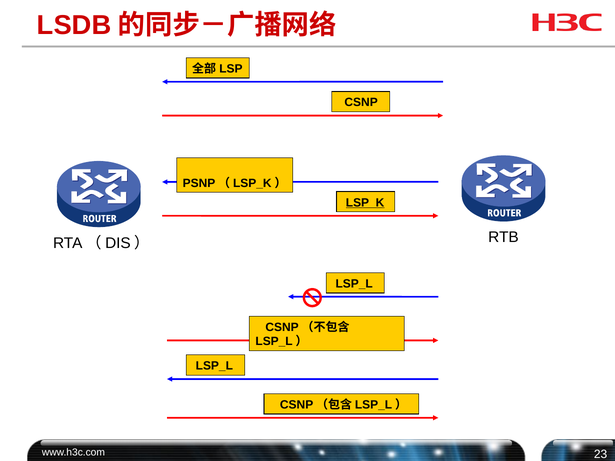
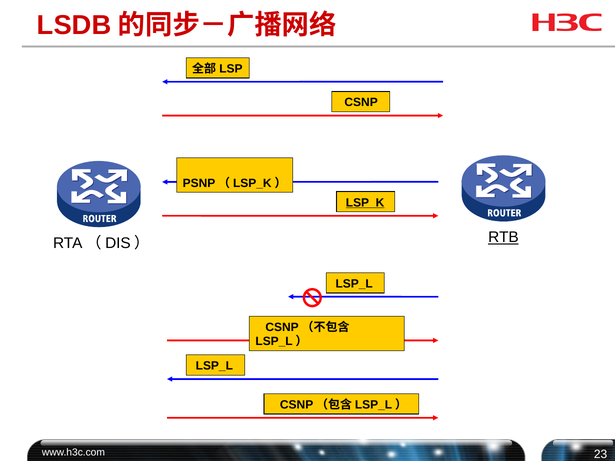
RTB underline: none -> present (503, 237)
